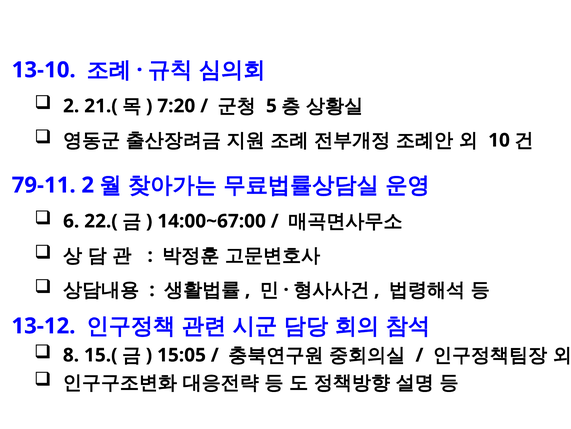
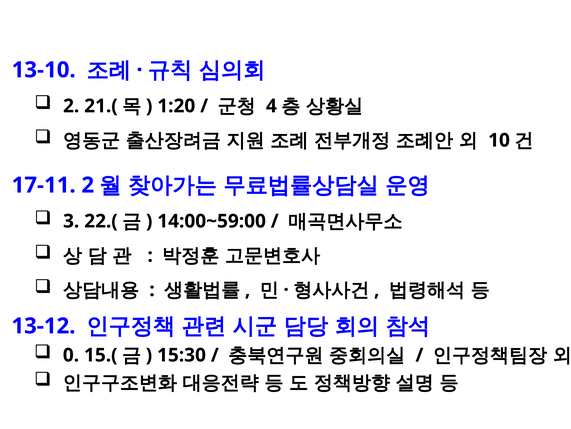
7:20: 7:20 -> 1:20 (176, 106)
5: 5 -> 4 (271, 106)
79-11: 79-11 -> 17-11 (44, 185)
6: 6 -> 3 (71, 221)
14:00~67:00: 14:00~67:00 -> 14:00~59:00 (212, 221)
8: 8 -> 0 (71, 355)
15:05: 15:05 -> 15:30 (182, 355)
